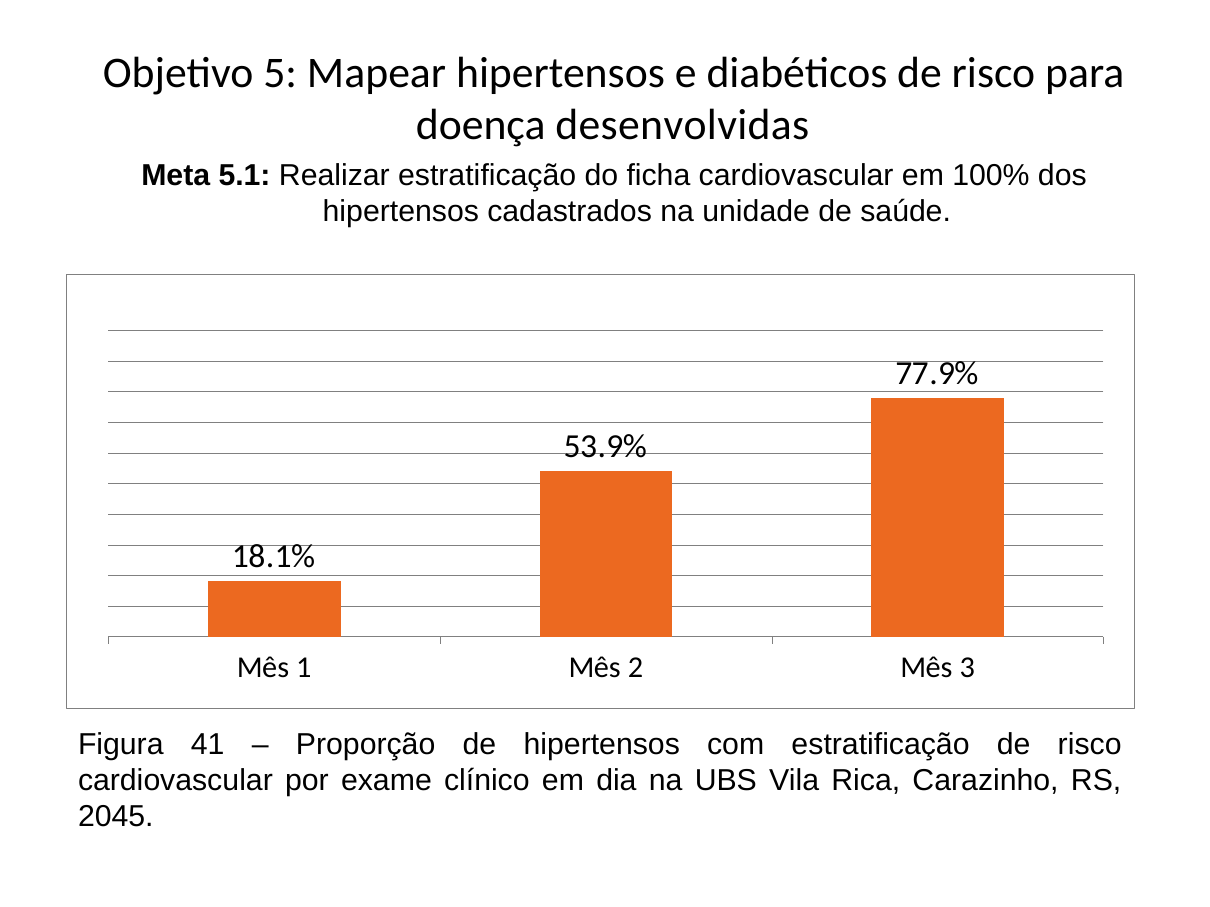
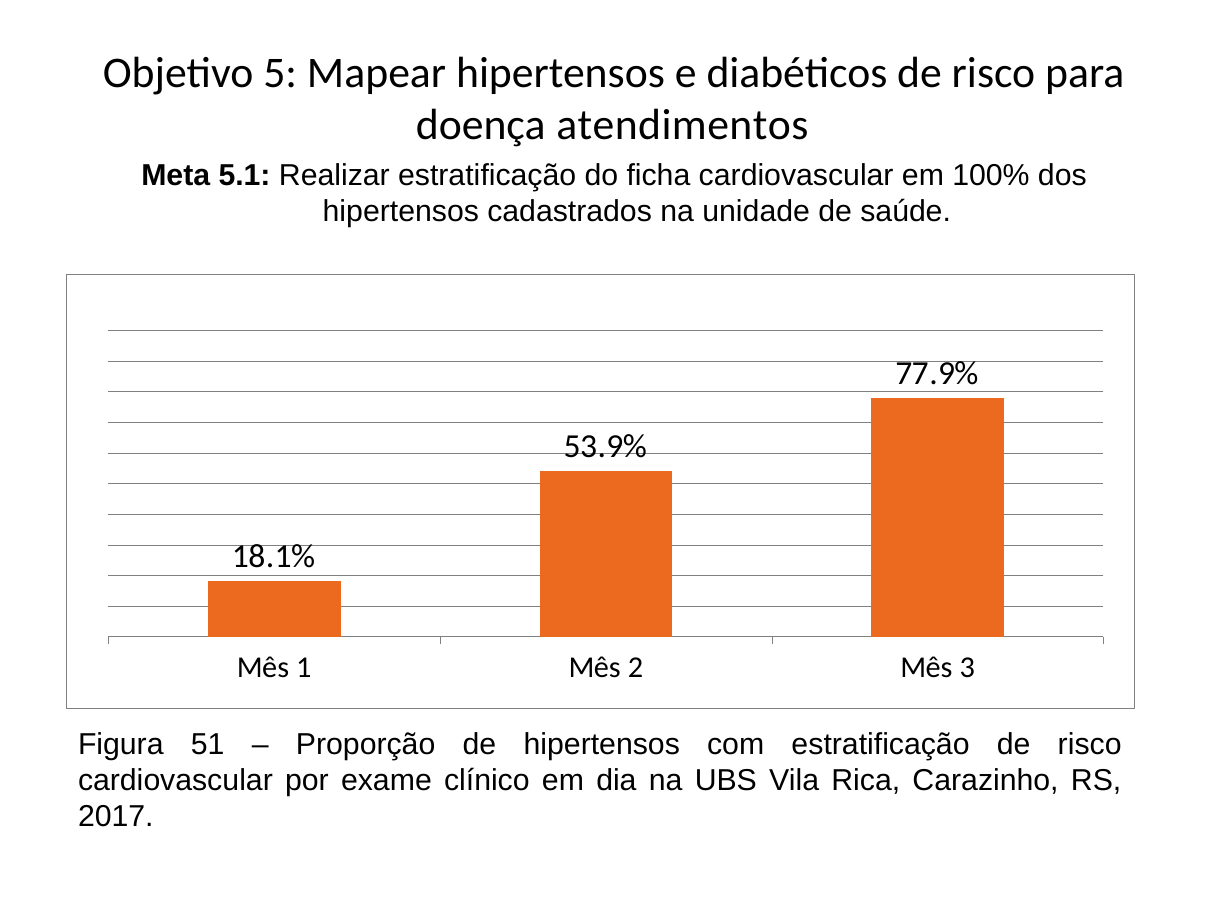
desenvolvidas: desenvolvidas -> atendimentos (682, 126)
41: 41 -> 51 (208, 745)
2045: 2045 -> 2017 (116, 817)
